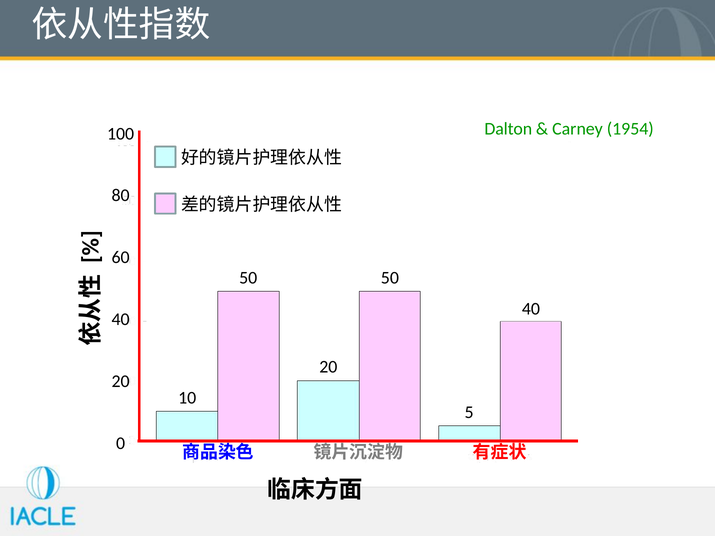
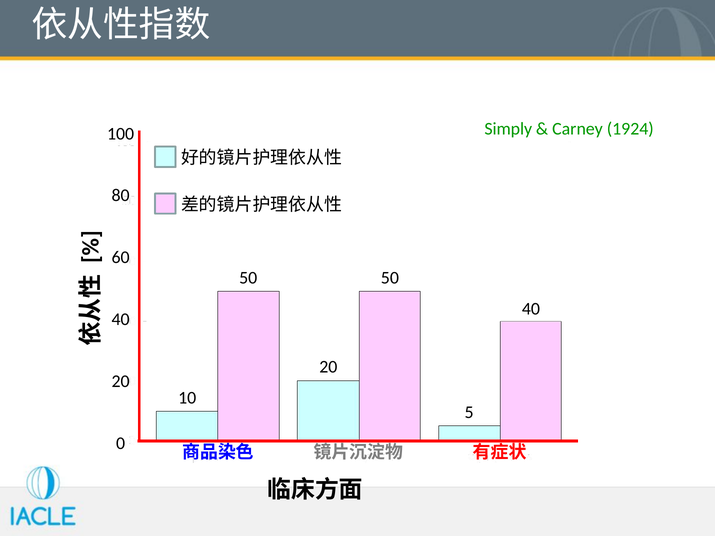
Dalton: Dalton -> Simply (508, 129)
1954: 1954 -> 1924 (630, 129)
